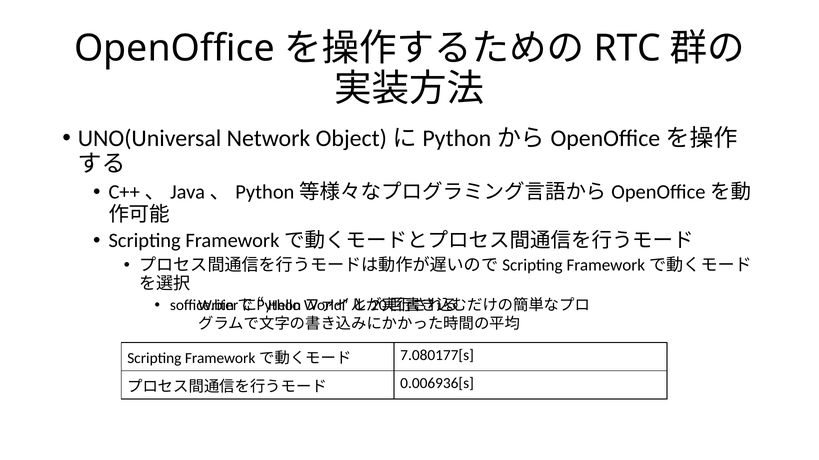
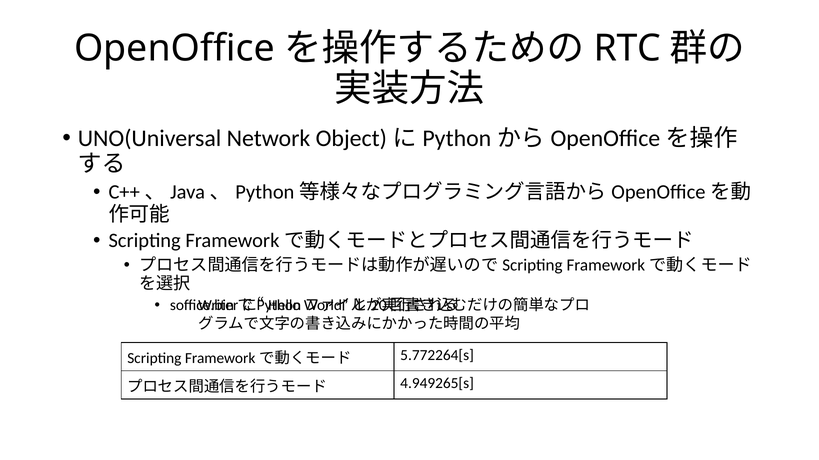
7.080177[s: 7.080177[s -> 5.772264[s (437, 356)
0.006936[s: 0.006936[s -> 4.949265[s (437, 384)
